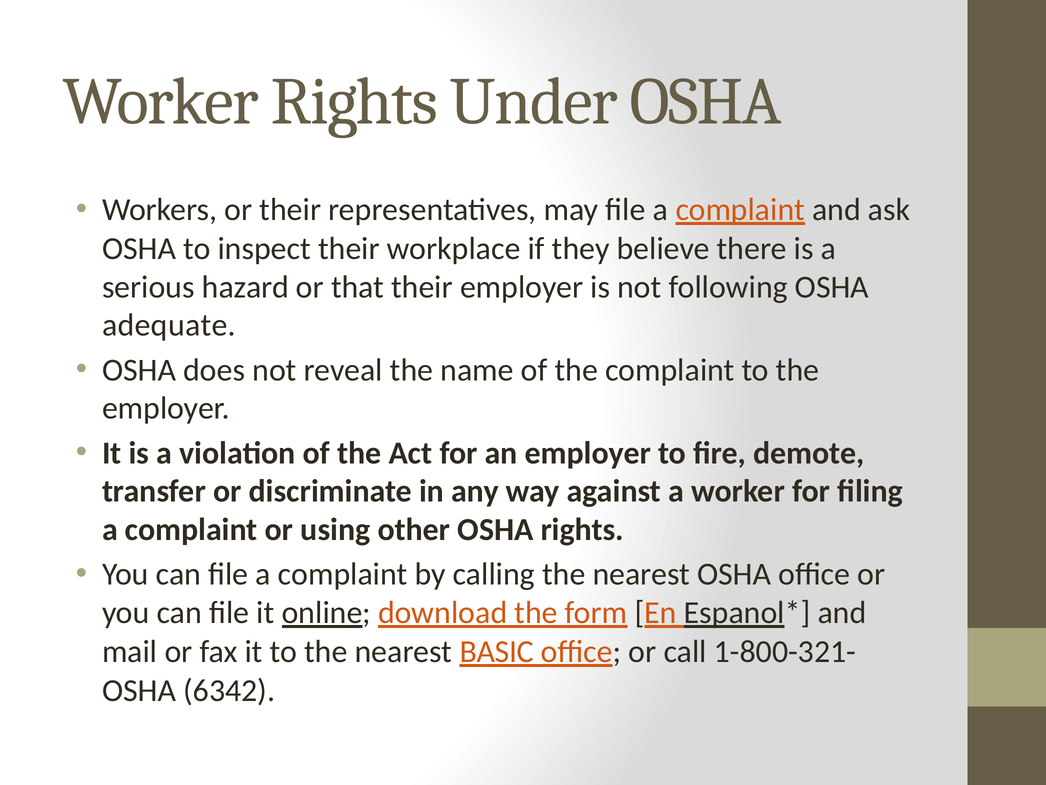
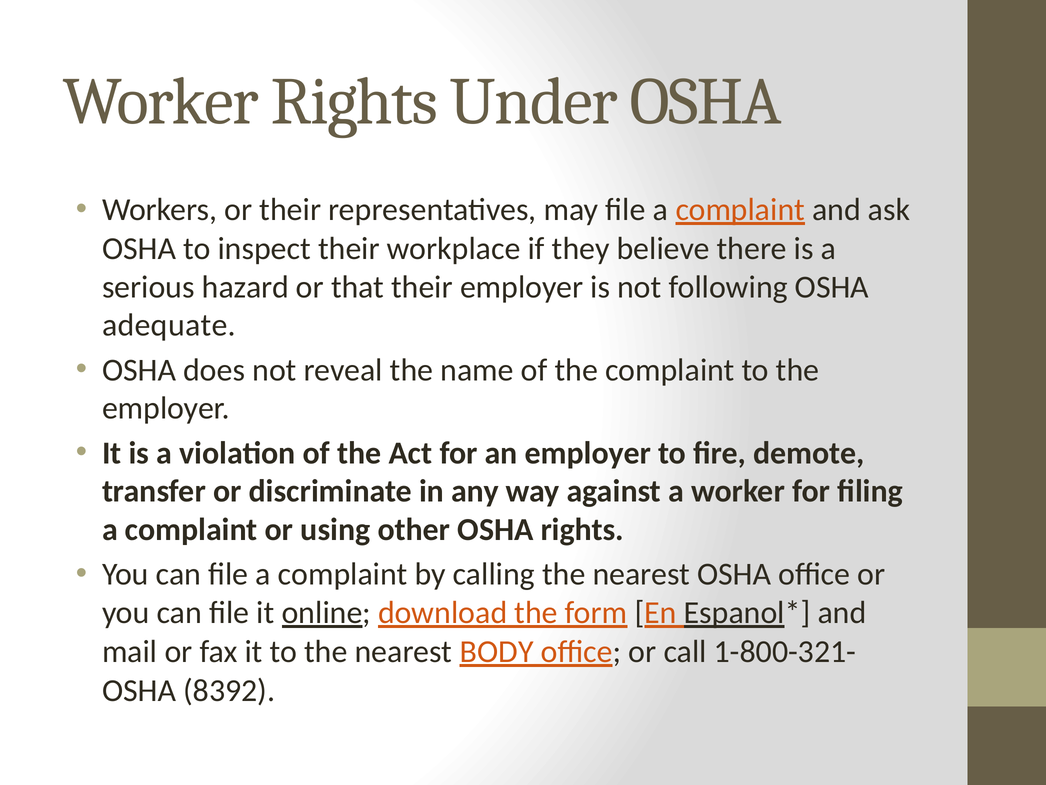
BASIC: BASIC -> BODY (497, 651)
6342: 6342 -> 8392 (229, 690)
